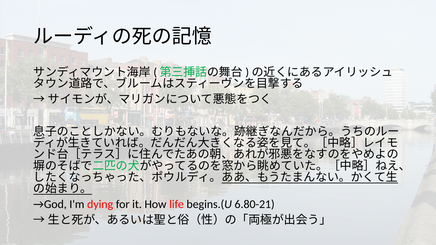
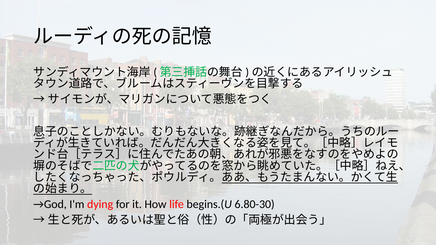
6.80-21: 6.80-21 -> 6.80-30 (255, 205)
